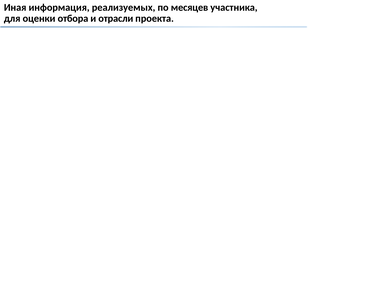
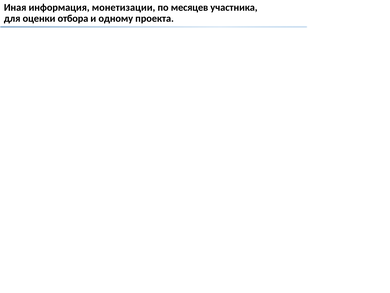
реализуемых: реализуемых -> монетизации (124, 7)
отрасли: отрасли -> одному (116, 19)
